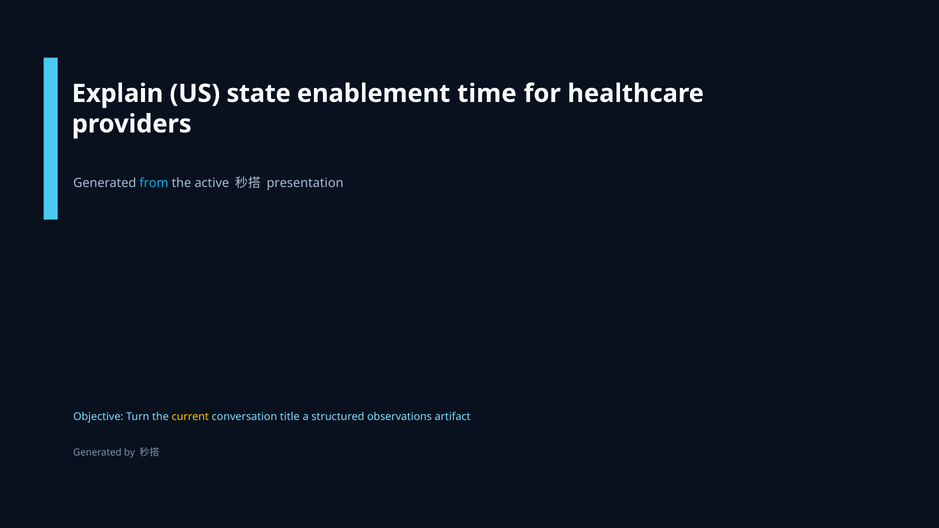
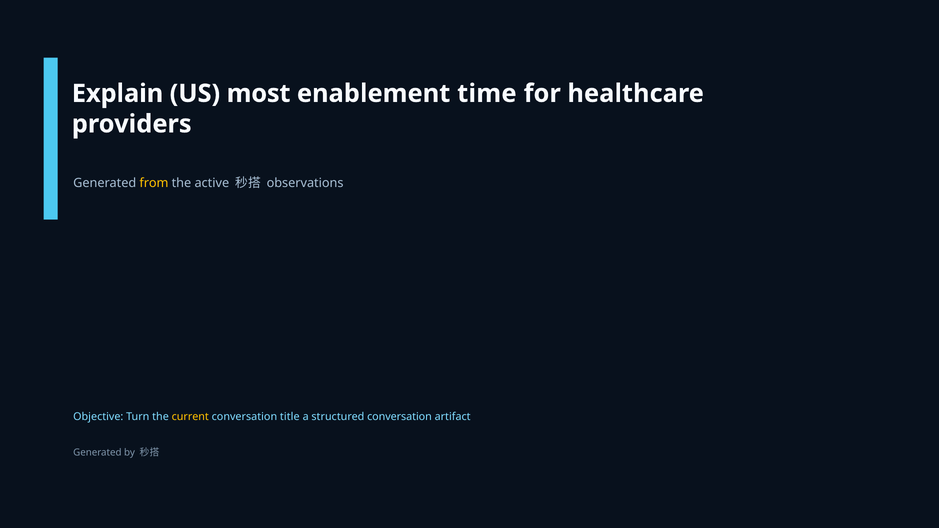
state: state -> most (259, 94)
from colour: light blue -> yellow (154, 183)
presentation: presentation -> observations (305, 183)
structured observations: observations -> conversation (399, 417)
